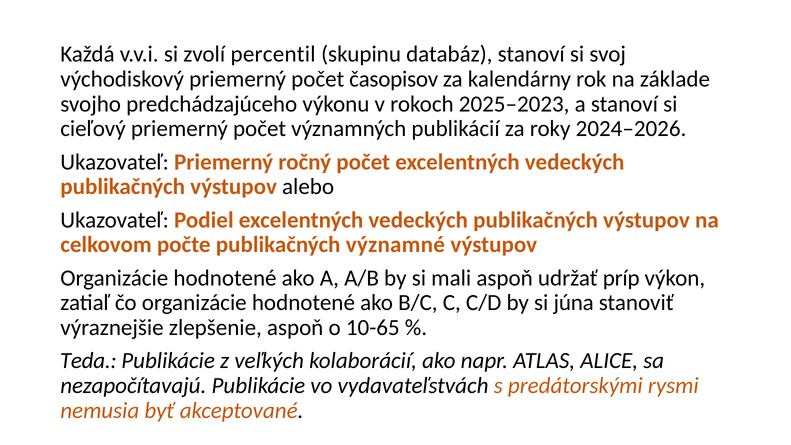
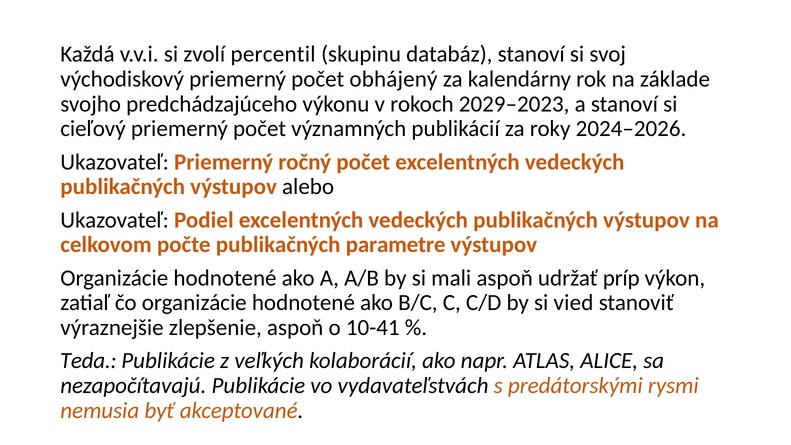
časopisov: časopisov -> obhájený (394, 79)
2025–2023: 2025–2023 -> 2029–2023 (514, 104)
významné: významné -> parametre (396, 245)
júna: júna -> vied (573, 303)
10-65: 10-65 -> 10-41 (373, 328)
